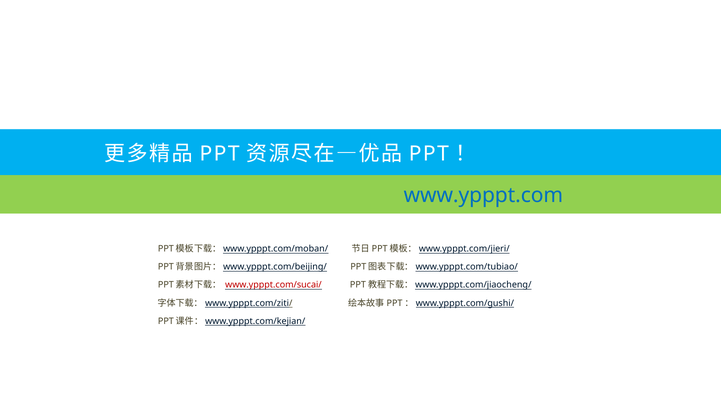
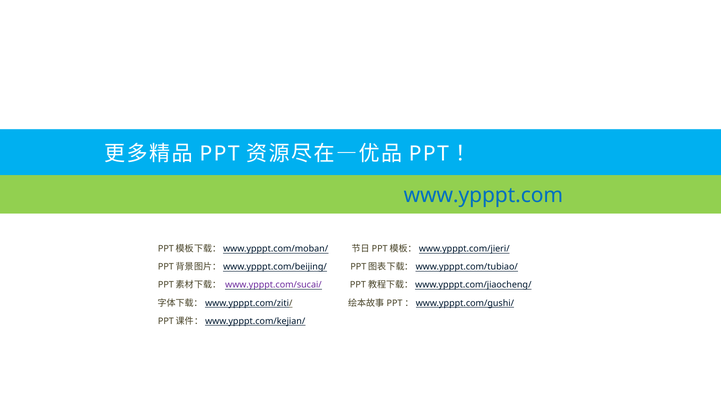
www.ypppt.com/sucai/ colour: red -> purple (273, 285)
